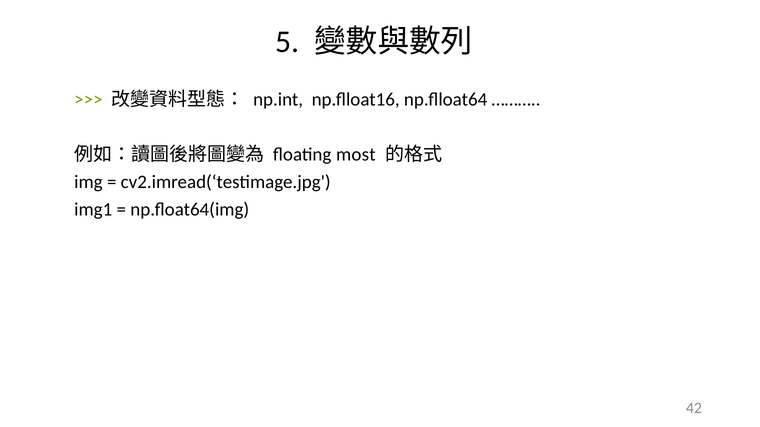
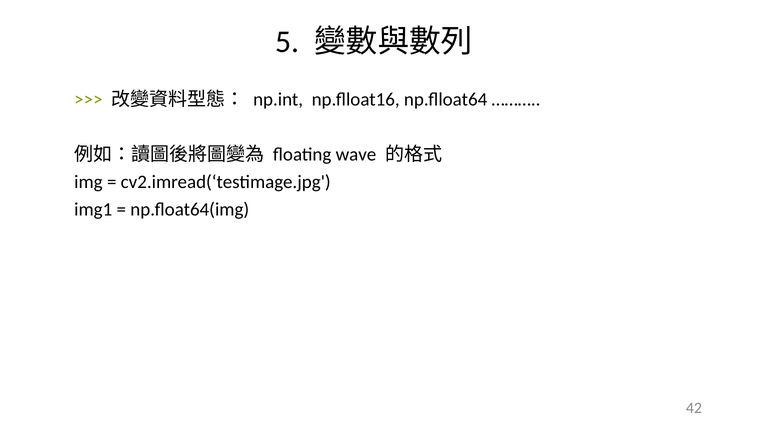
most: most -> wave (356, 155)
